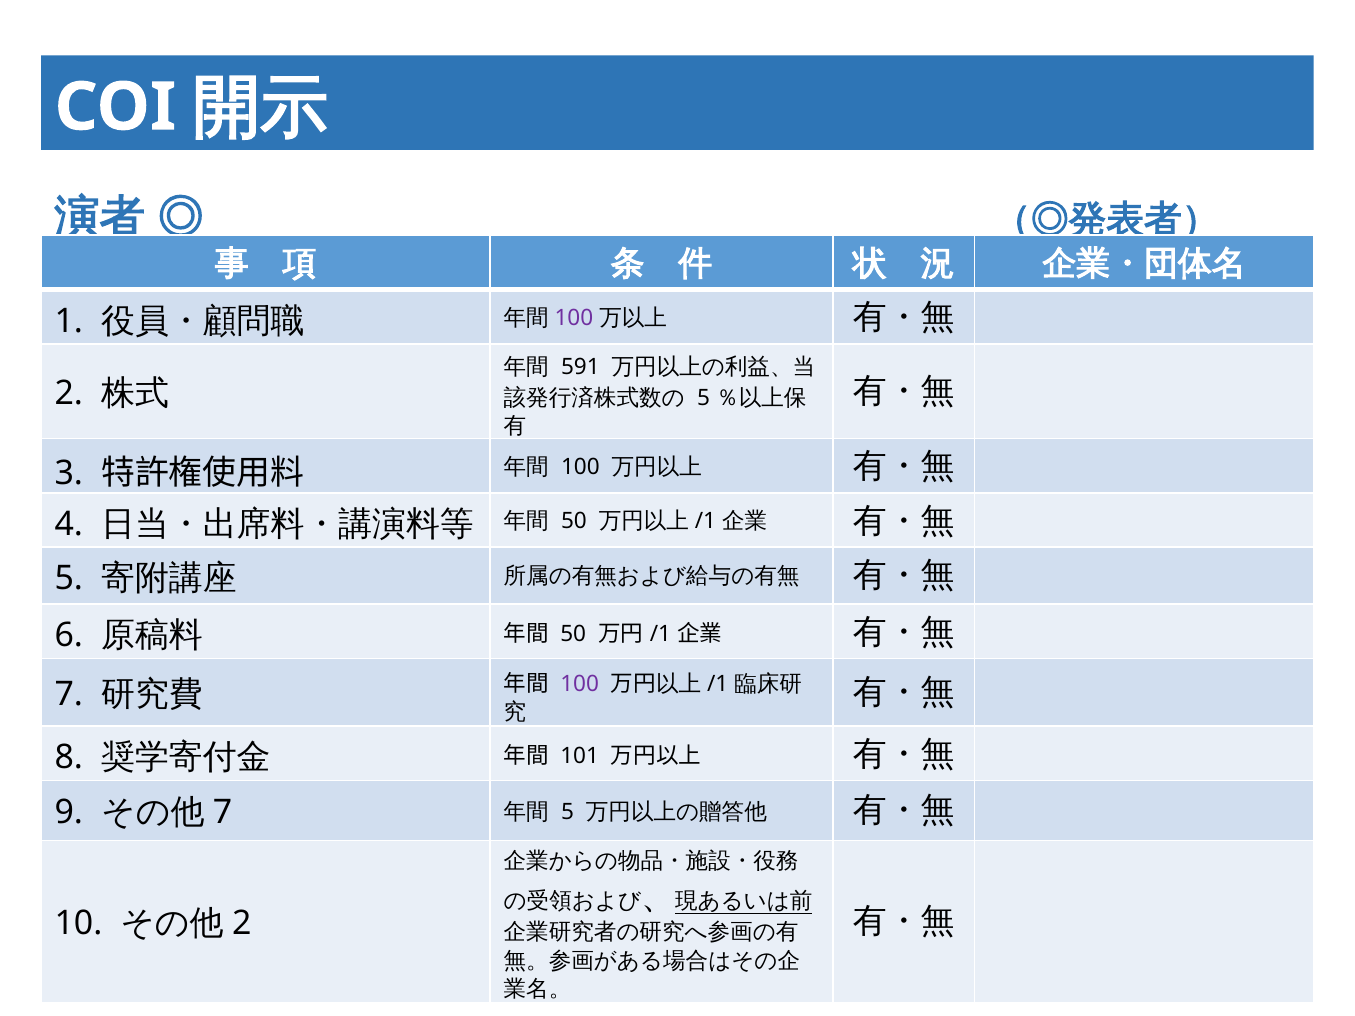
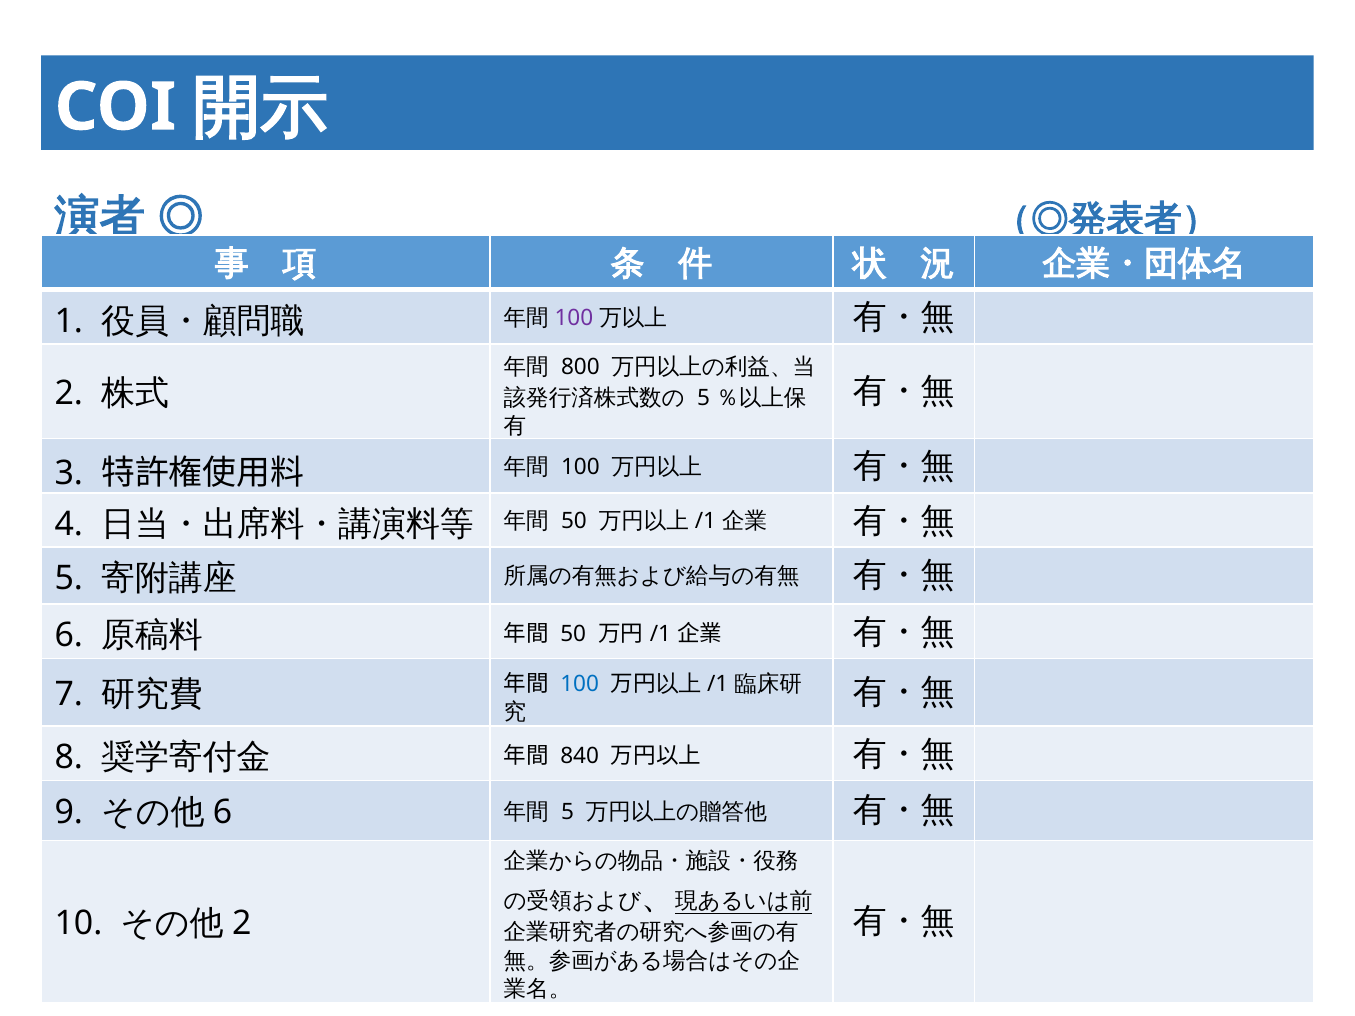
591: 591 -> 800 (580, 367)
100 colour: purple -> blue (580, 684)
101: 101 -> 840 (580, 756)
7: 7 -> 6 (223, 812)
